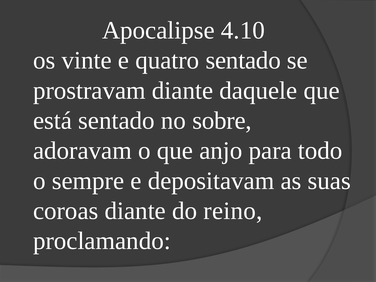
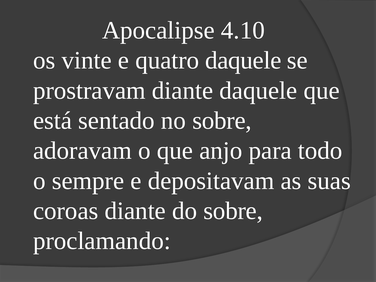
quatro sentado: sentado -> daquele (243, 60)
do reino: reino -> sobre (233, 211)
